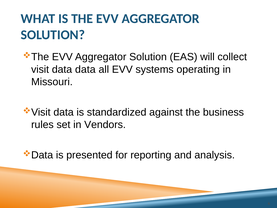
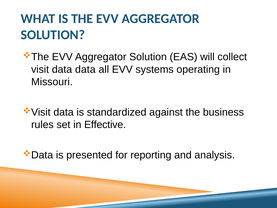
Vendors: Vendors -> Effective (105, 125)
